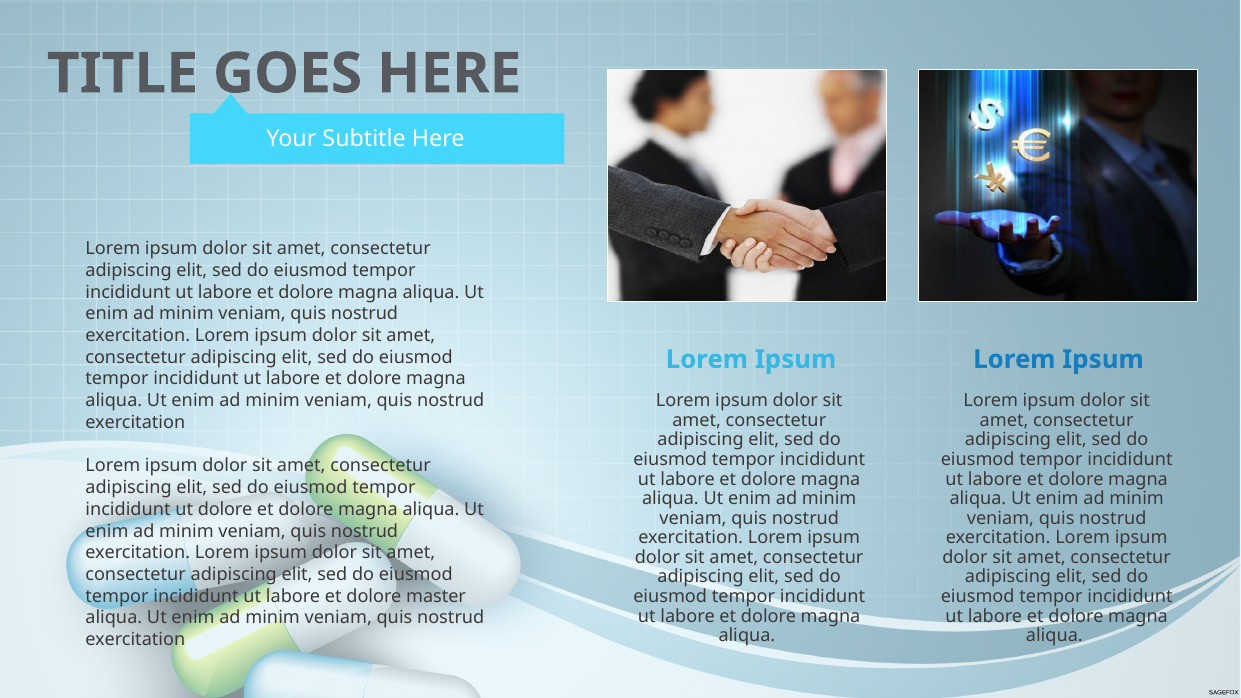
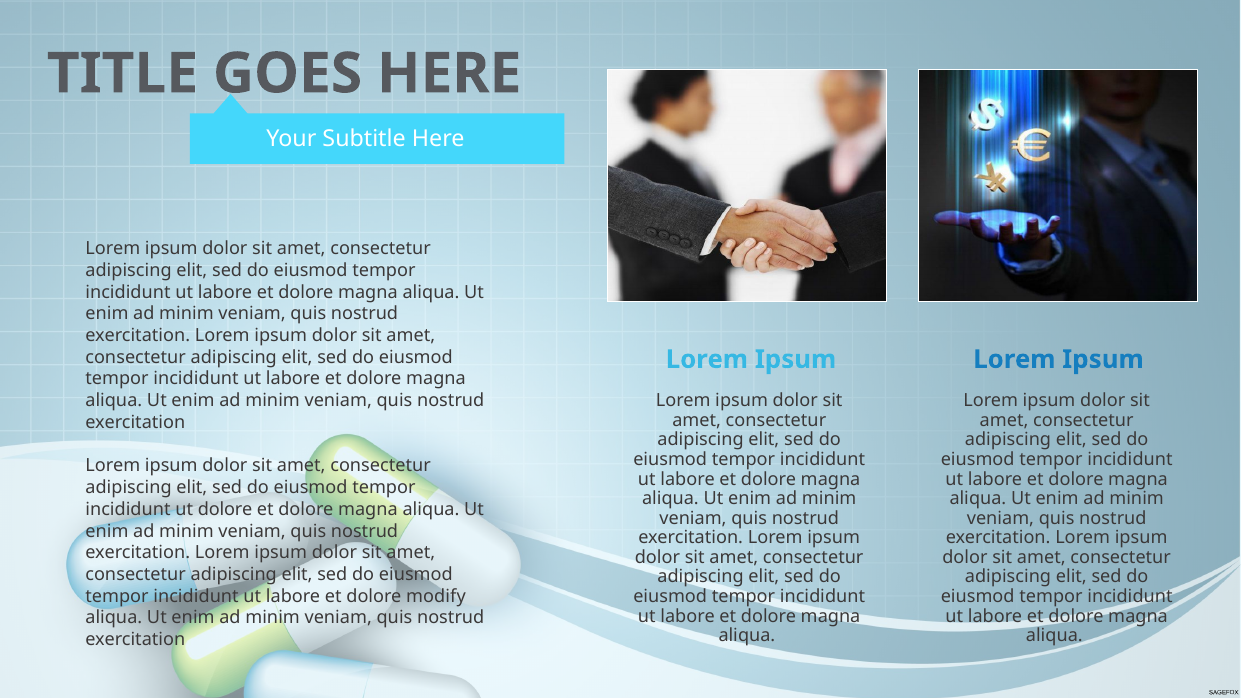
master: master -> modify (436, 596)
